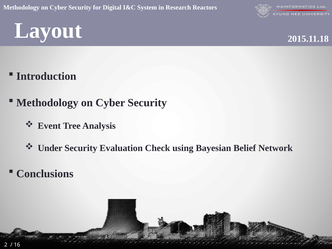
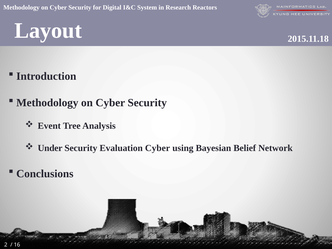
Evaluation Check: Check -> Cyber (158, 148)
